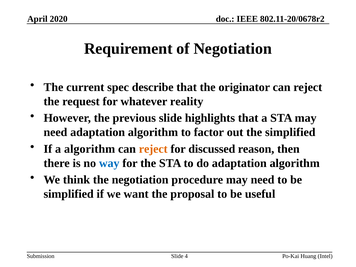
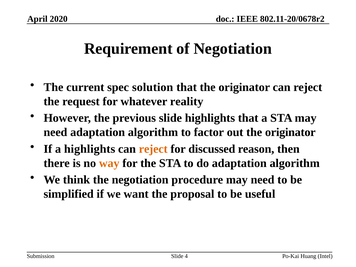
describe: describe -> solution (153, 87)
out the simplified: simplified -> originator (290, 132)
a algorithm: algorithm -> highlights (90, 149)
way colour: blue -> orange (109, 163)
